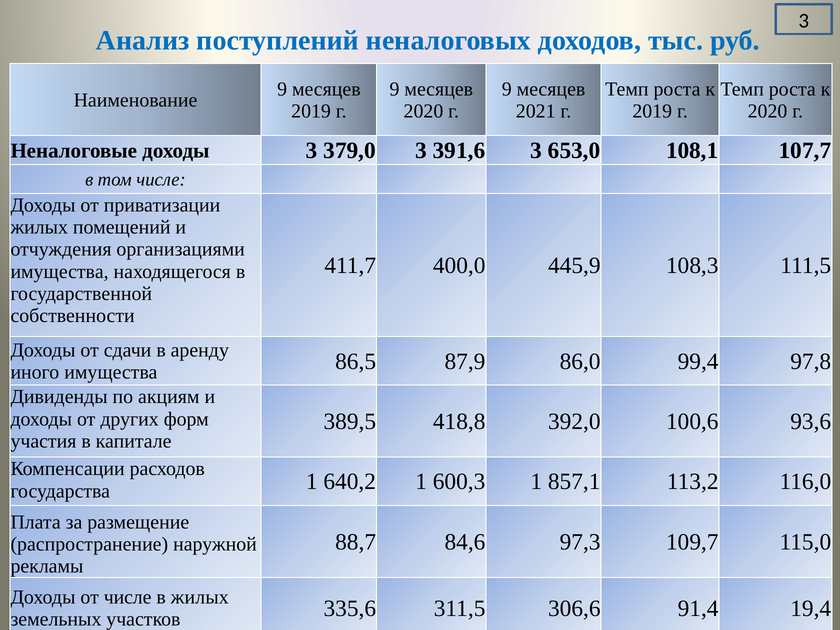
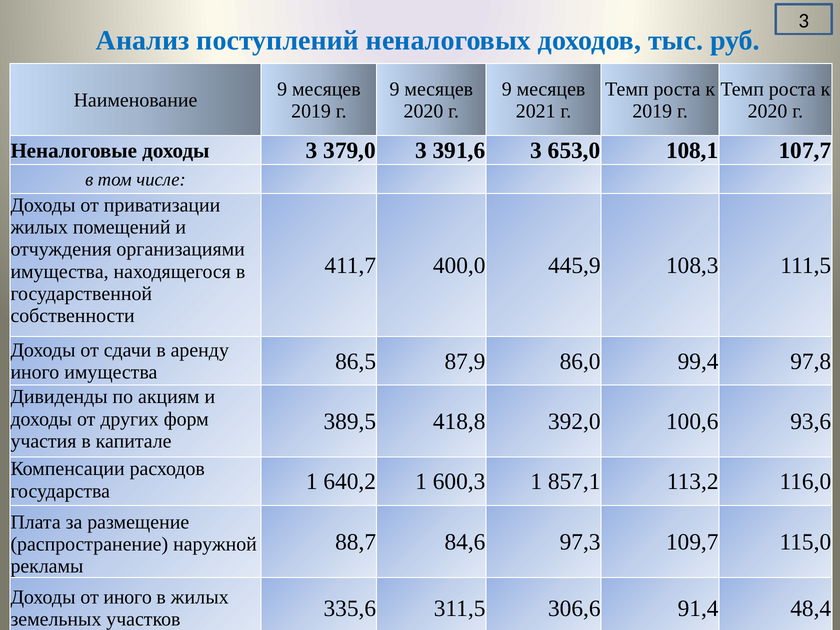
от числе: числе -> иного (128, 597)
19,4: 19,4 -> 48,4 (811, 608)
